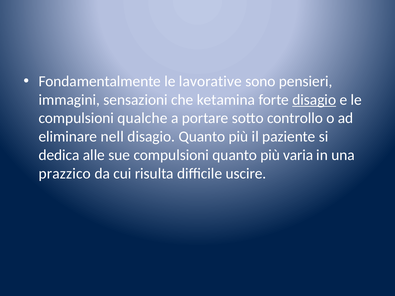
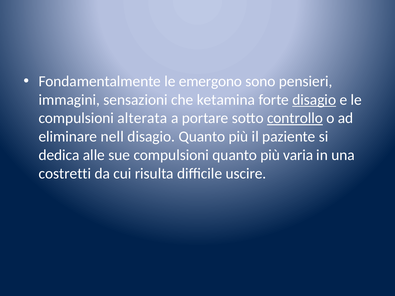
lavorative: lavorative -> emergono (210, 81)
qualche: qualche -> alterata (142, 118)
controllo underline: none -> present (295, 118)
prazzico: prazzico -> costretti (65, 174)
